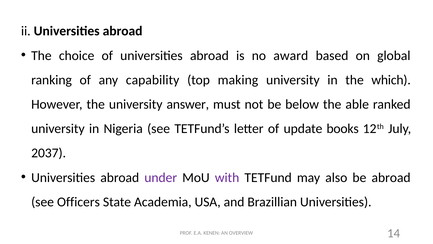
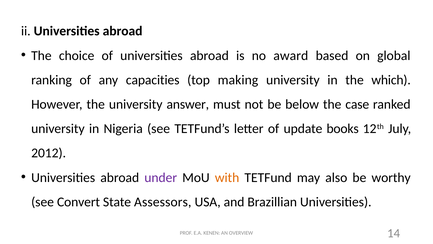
capability: capability -> capacities (153, 80)
able: able -> case (357, 104)
2037: 2037 -> 2012 (49, 153)
with colour: purple -> orange (227, 177)
be abroad: abroad -> worthy (391, 177)
Officers: Officers -> Convert (79, 202)
Academia: Academia -> Assessors (163, 202)
